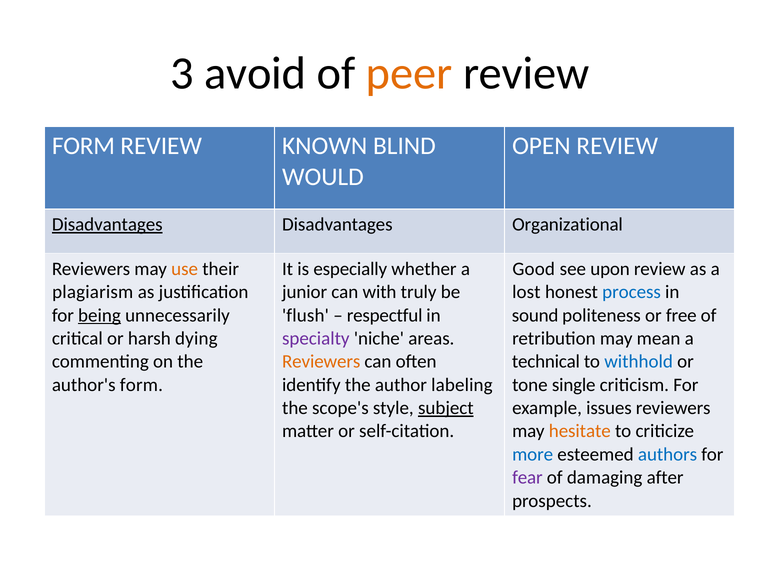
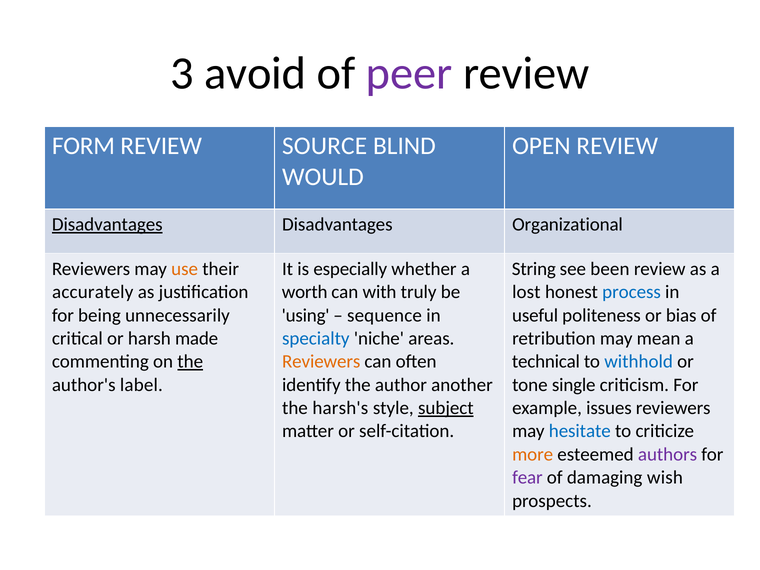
peer colour: orange -> purple (409, 74)
KNOWN: KNOWN -> SOURCE (325, 146)
Good: Good -> String (534, 269)
upon: upon -> been (610, 269)
plagiarism: plagiarism -> accurately (93, 292)
junior: junior -> worth (305, 292)
being underline: present -> none (99, 315)
flush: flush -> using (306, 315)
respectful: respectful -> sequence (384, 315)
sound: sound -> useful (535, 315)
free: free -> bias (681, 315)
dying: dying -> made (197, 338)
specialty colour: purple -> blue (316, 338)
the underline: none -> present (190, 362)
author's form: form -> label (141, 385)
labeling: labeling -> another (462, 385)
scope's: scope's -> harsh's (340, 408)
hesitate colour: orange -> blue (580, 431)
more colour: blue -> orange (533, 454)
authors colour: blue -> purple (668, 454)
after: after -> wish (665, 478)
